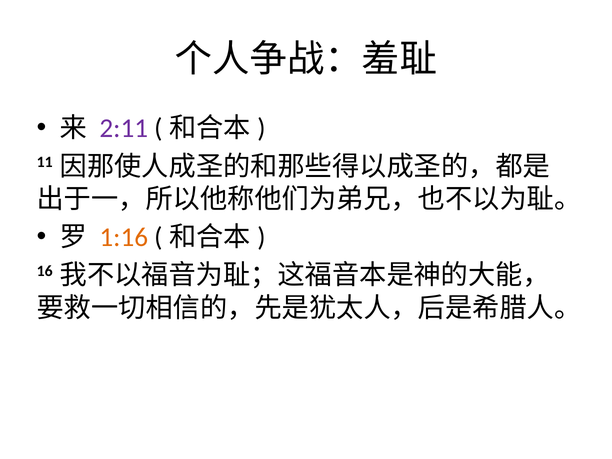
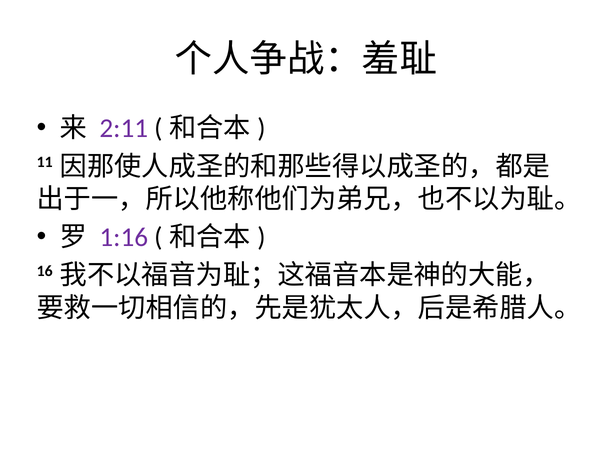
1:16 colour: orange -> purple (124, 237)
